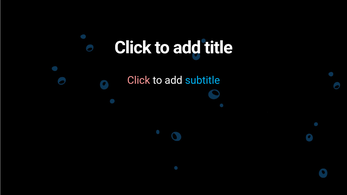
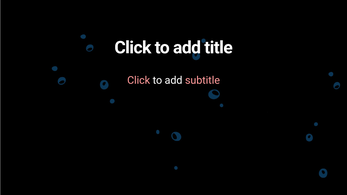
subtitle colour: light blue -> pink (202, 81)
